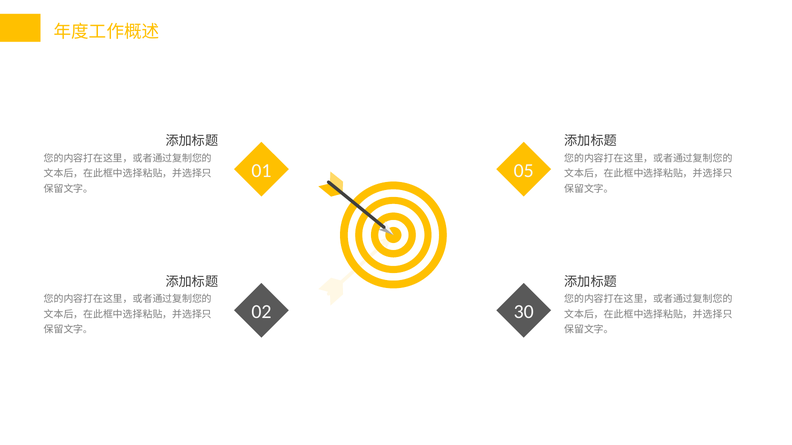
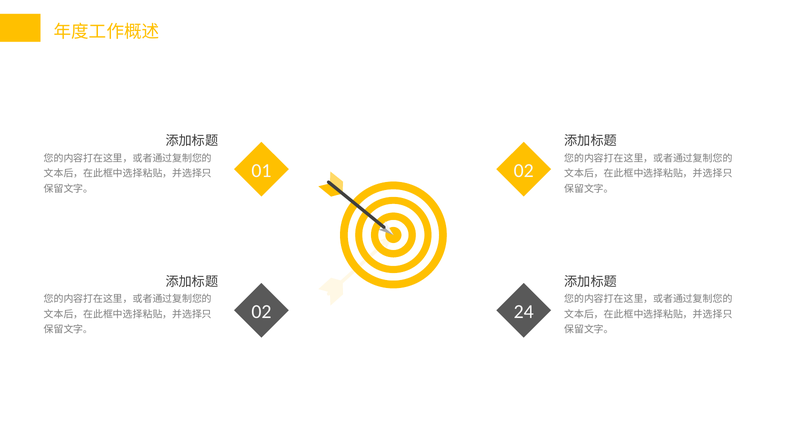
01 05: 05 -> 02 (524, 171)
30: 30 -> 24 (524, 312)
